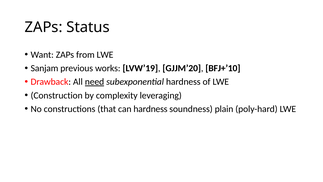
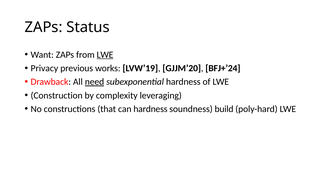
LWE underline: none -> present (105, 55)
Sanjam: Sanjam -> Privacy (44, 68)
BFJ+’10: BFJ+’10 -> BFJ+’24 (223, 68)
plain: plain -> build (224, 109)
